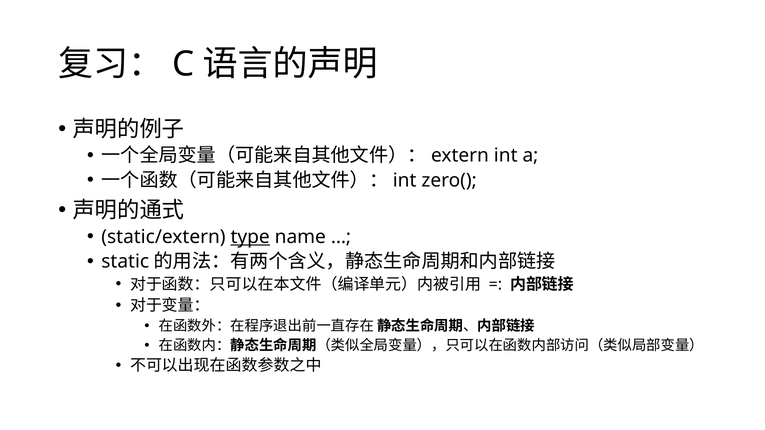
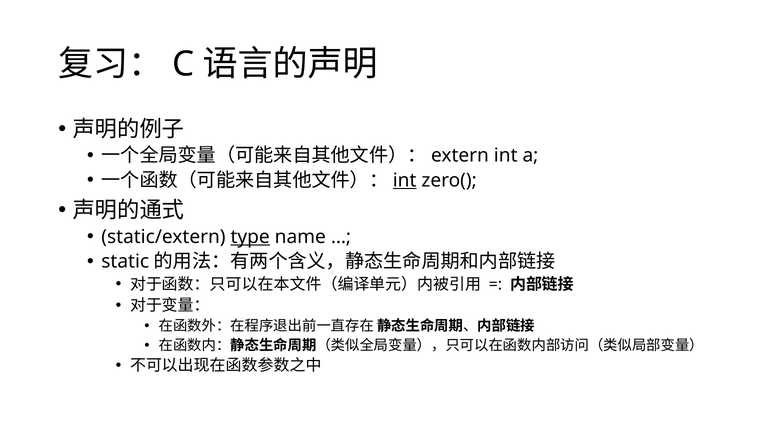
int underline: none -> present (405, 180)
